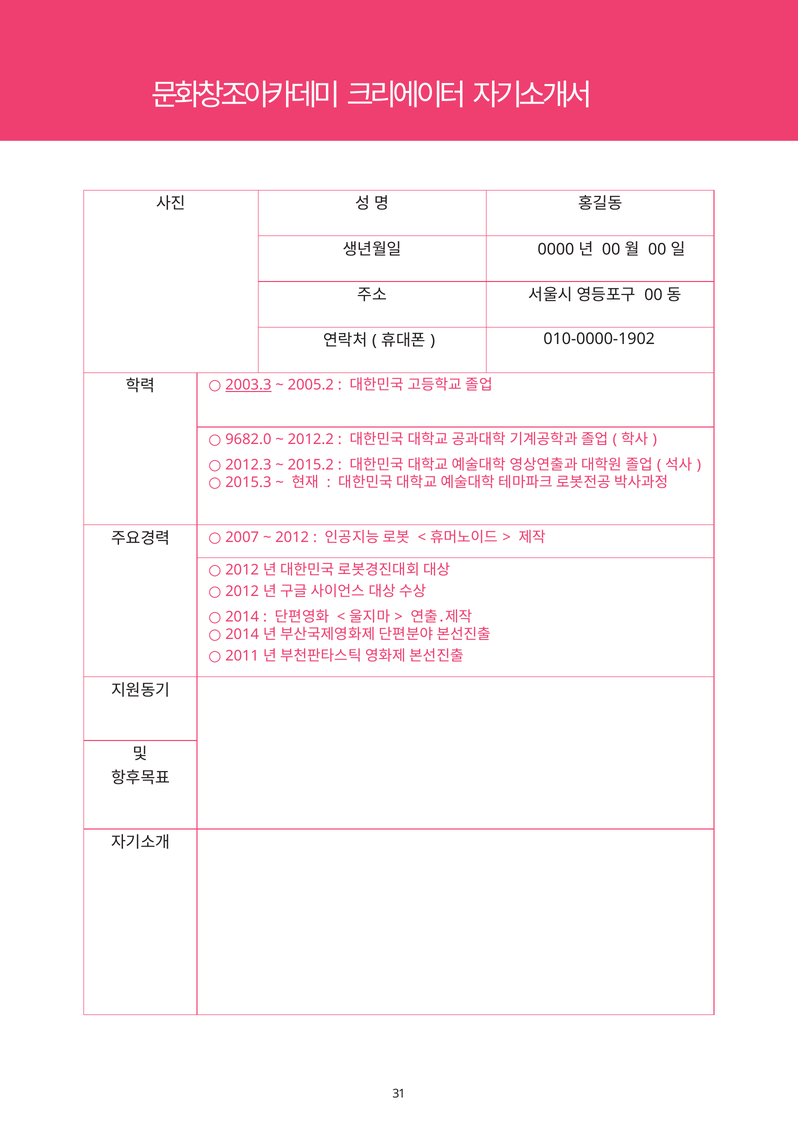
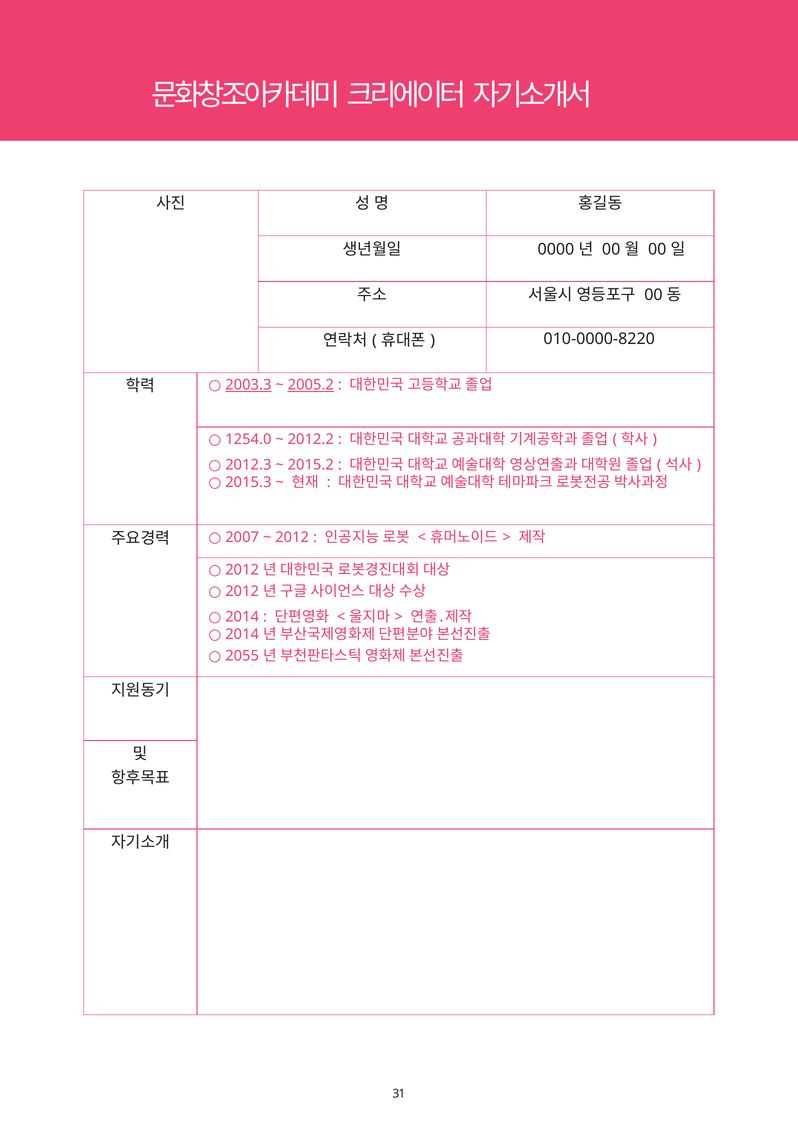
010-0000-1902: 010-0000-1902 -> 010-0000-8220 (599, 339)
2005.2 underline: none -> present (311, 385)
9682.0: 9682.0 -> 1254.0 (248, 439)
2011: 2011 -> 2055 (242, 655)
